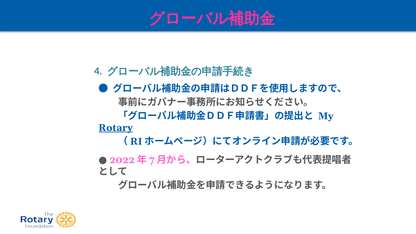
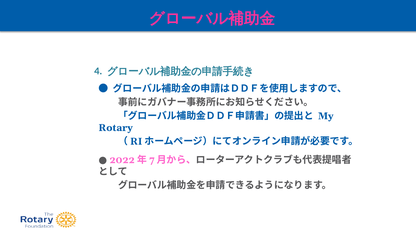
Rotary underline: present -> none (116, 128)
